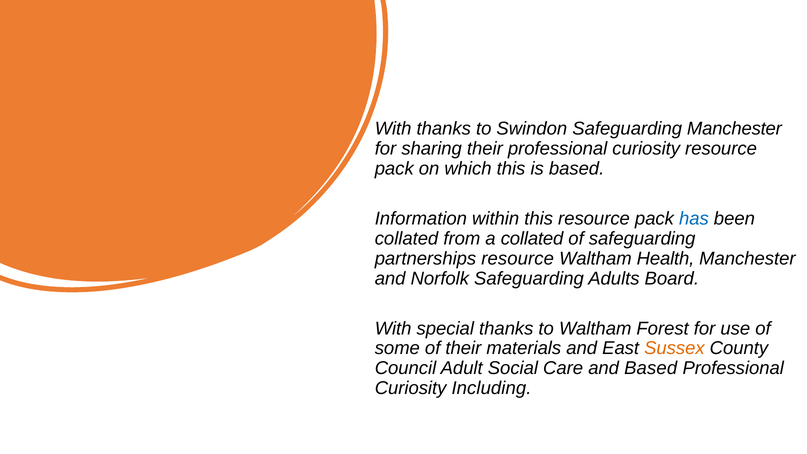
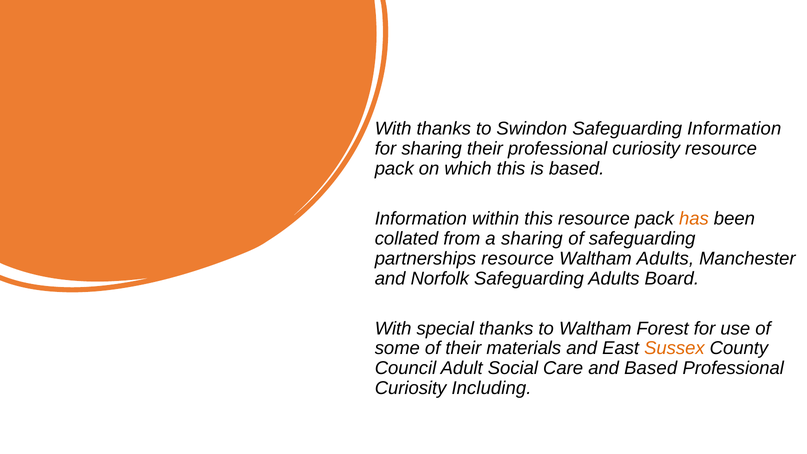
Safeguarding Manchester: Manchester -> Information (734, 129)
has colour: blue -> orange (694, 219)
a collated: collated -> sharing (532, 238)
Waltham Health: Health -> Adults (665, 258)
